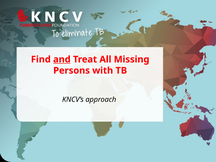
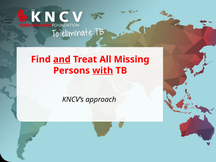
with underline: none -> present (103, 71)
